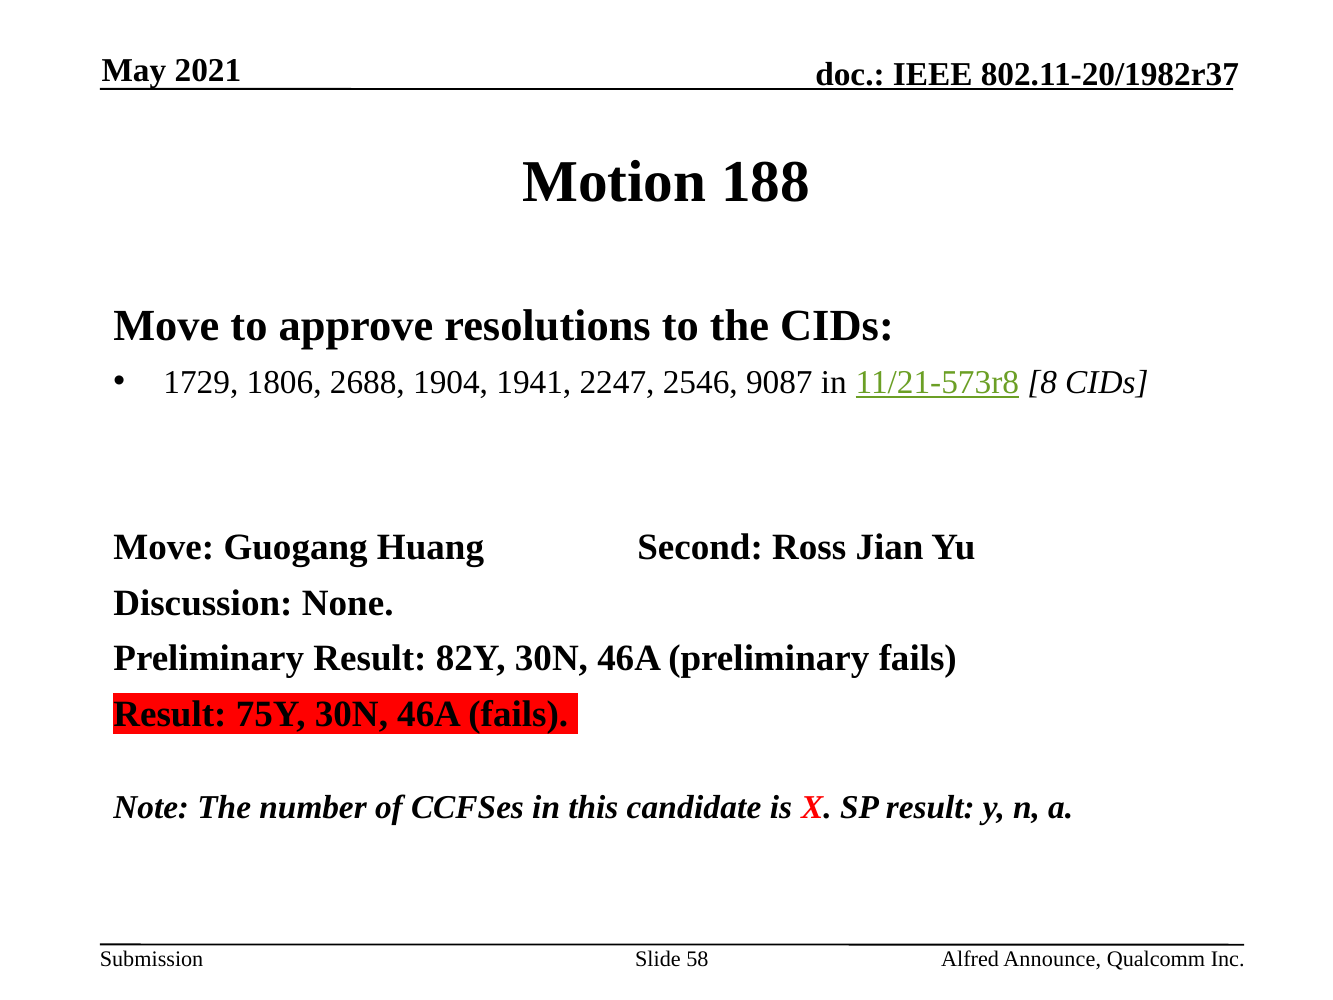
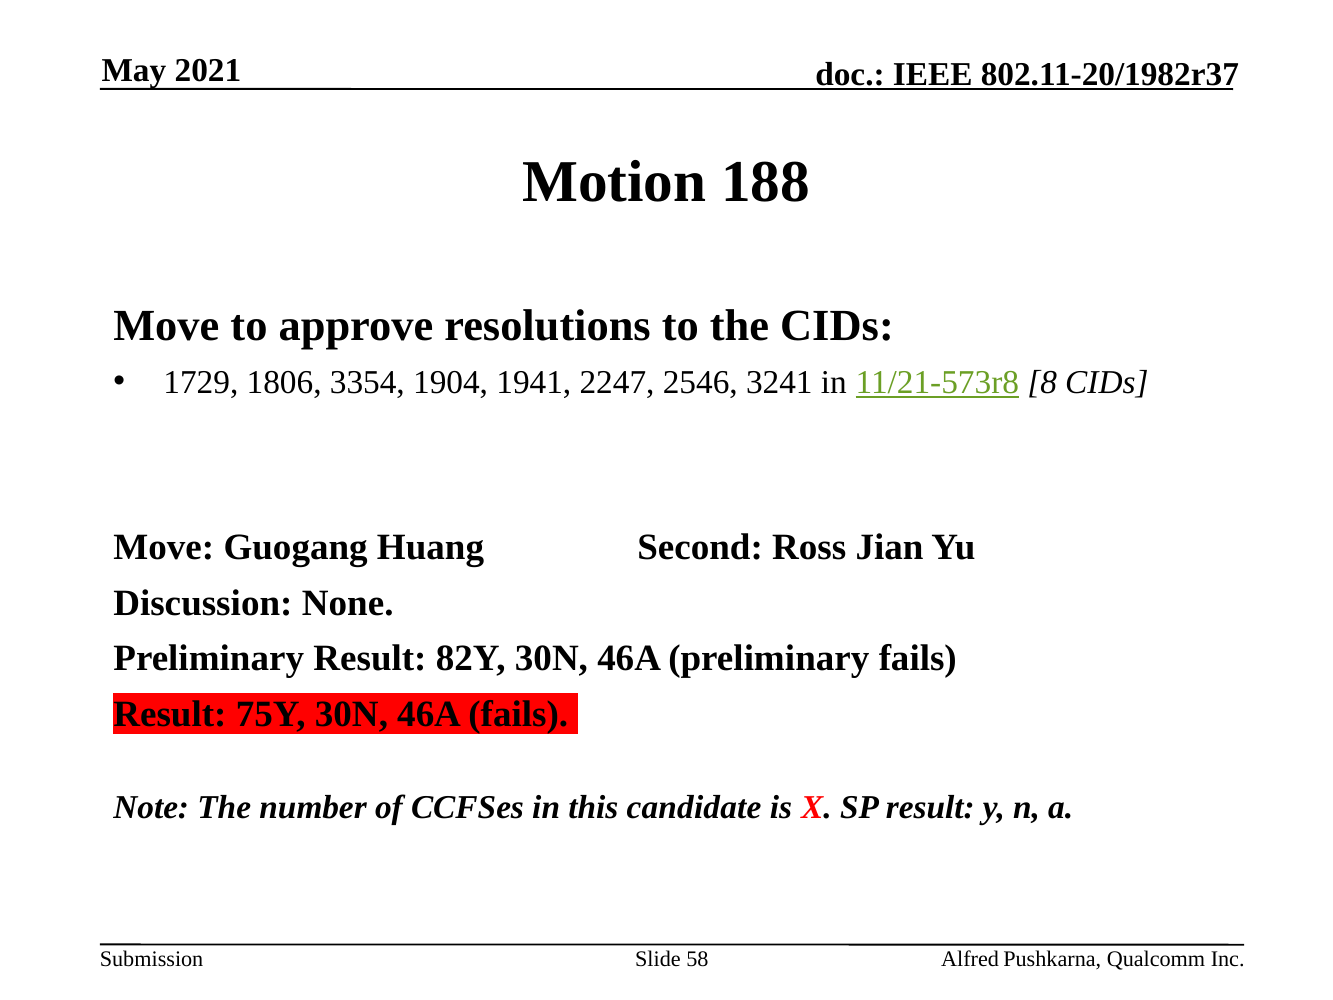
2688: 2688 -> 3354 (367, 382)
9087: 9087 -> 3241 (779, 382)
Announce: Announce -> Pushkarna (1052, 959)
